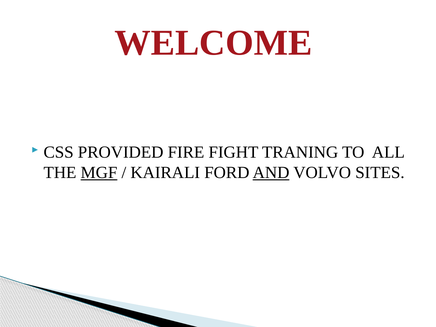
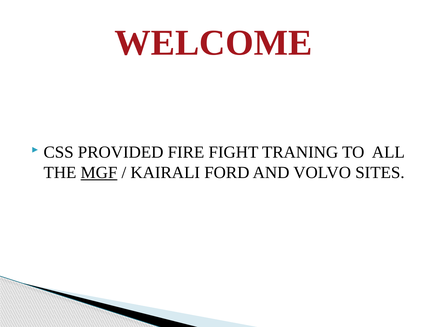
AND underline: present -> none (271, 173)
